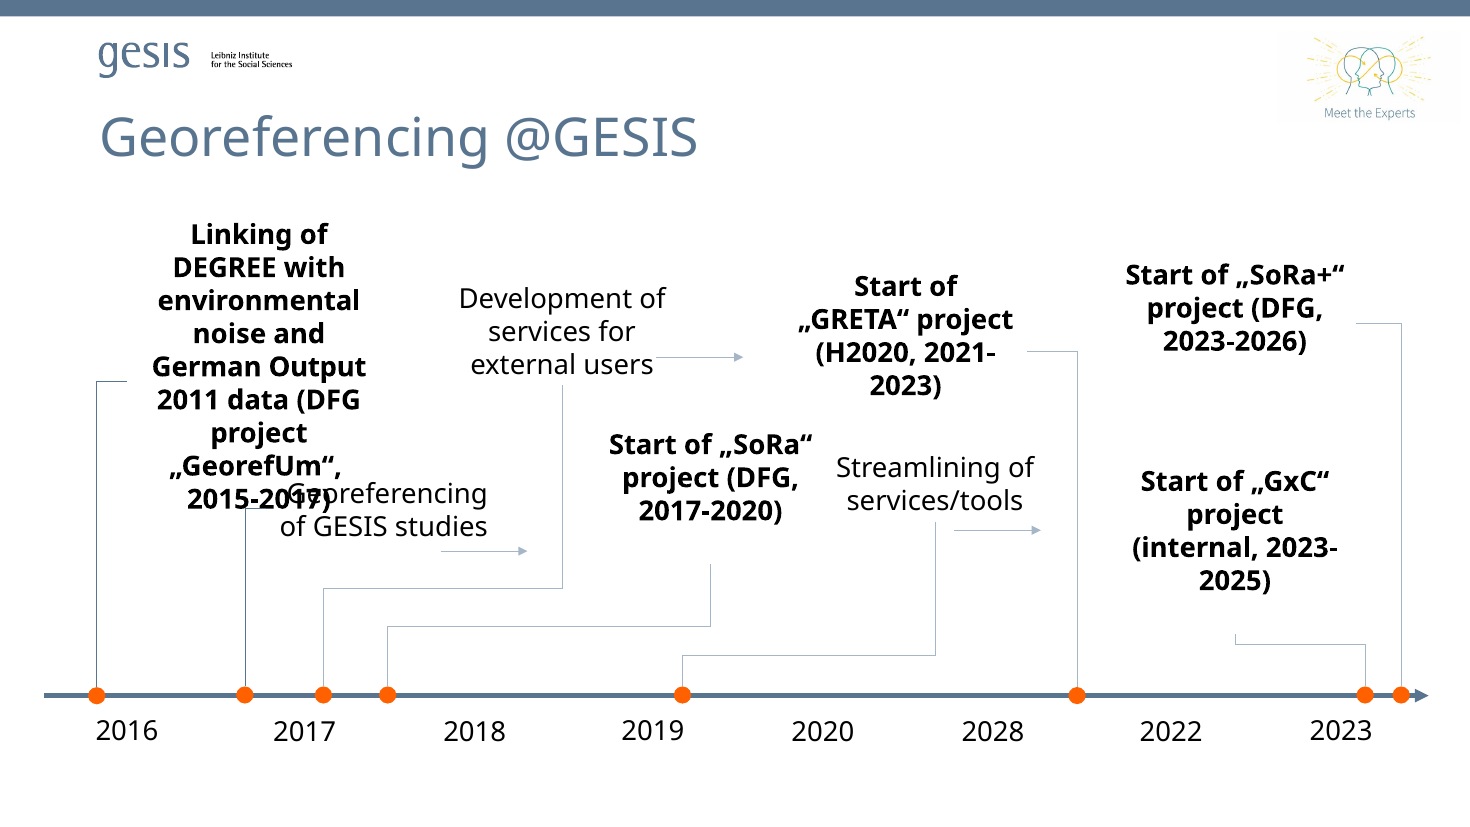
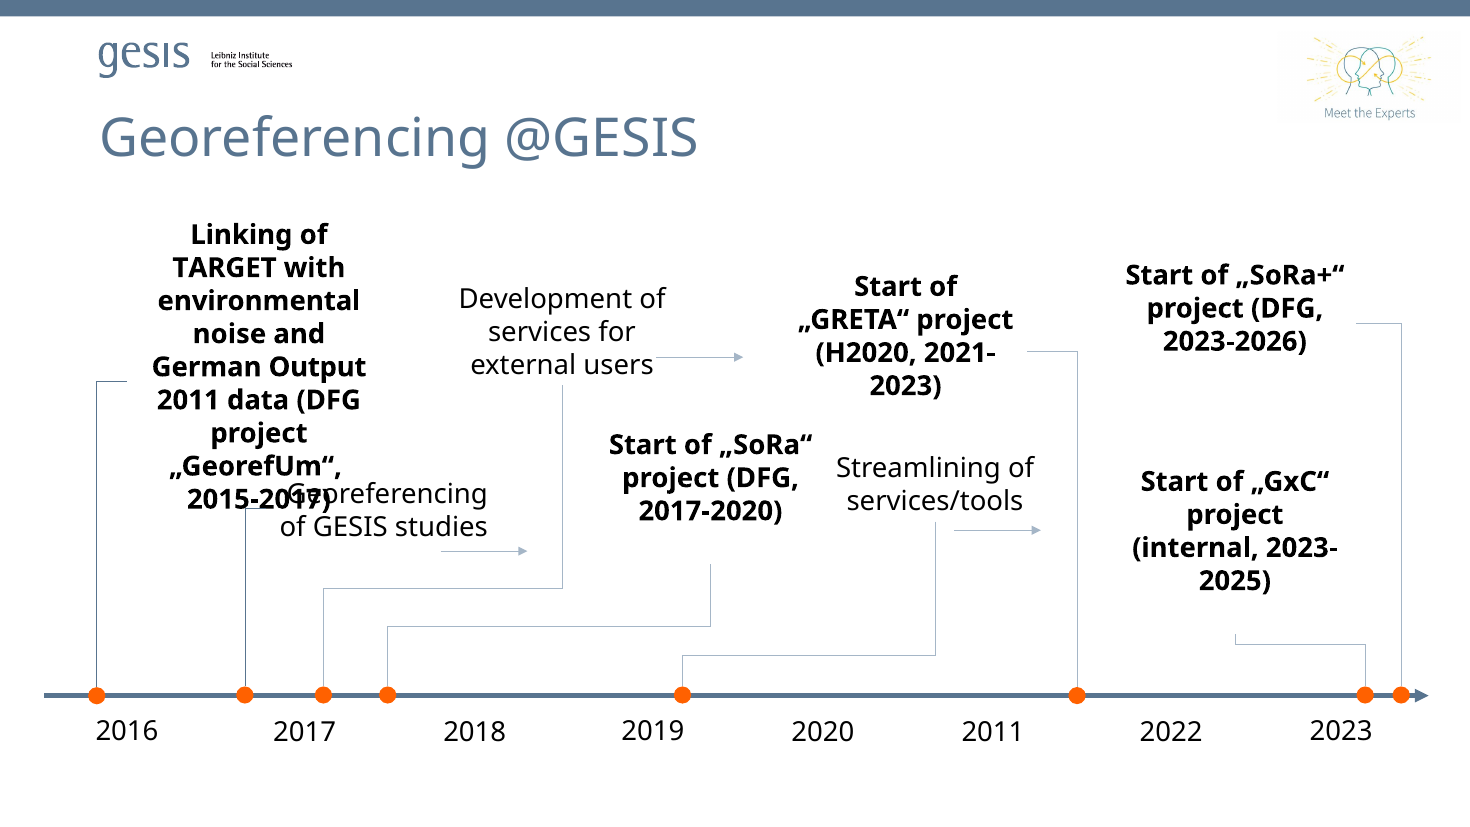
DEGREE: DEGREE -> TARGET (225, 268)
2018 2028: 2028 -> 2011 (993, 733)
